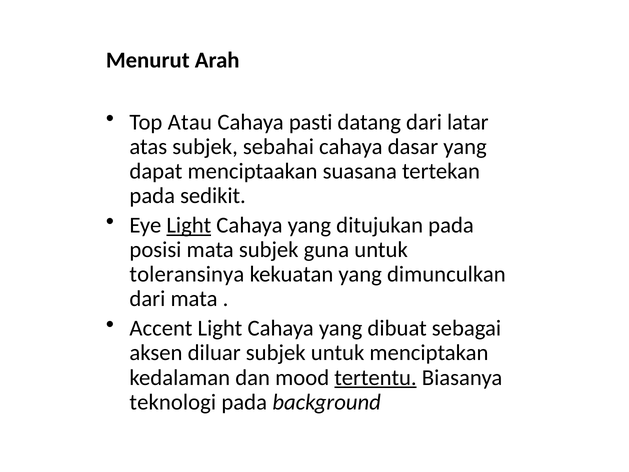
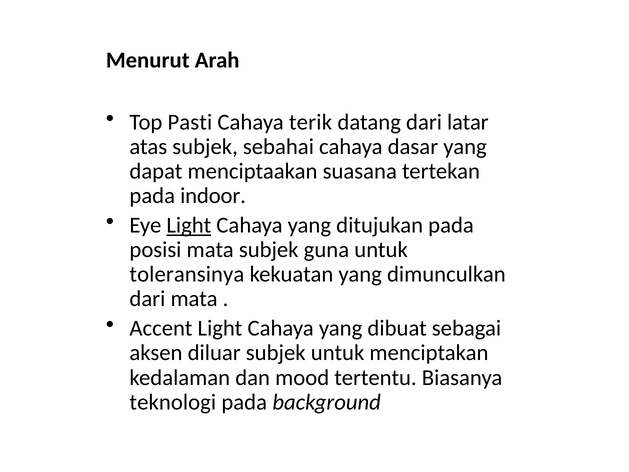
Atau: Atau -> Pasti (190, 122)
pasti: pasti -> terik (310, 122)
sedikit: sedikit -> indoor (213, 196)
tertentu underline: present -> none (376, 377)
